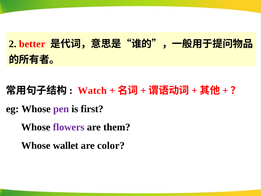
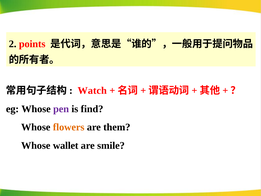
better: better -> points (32, 44)
first: first -> find (92, 109)
flowers colour: purple -> orange (69, 127)
color: color -> smile (111, 145)
